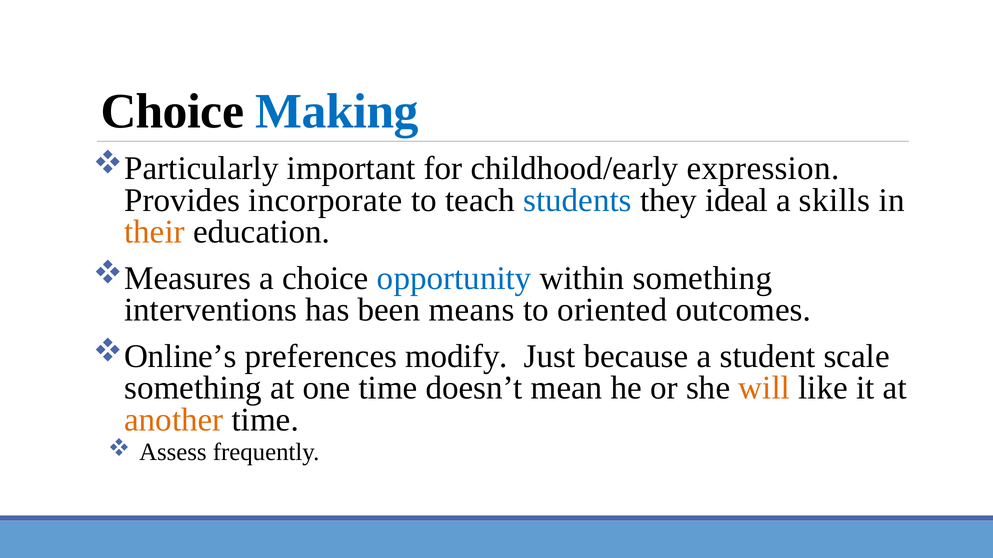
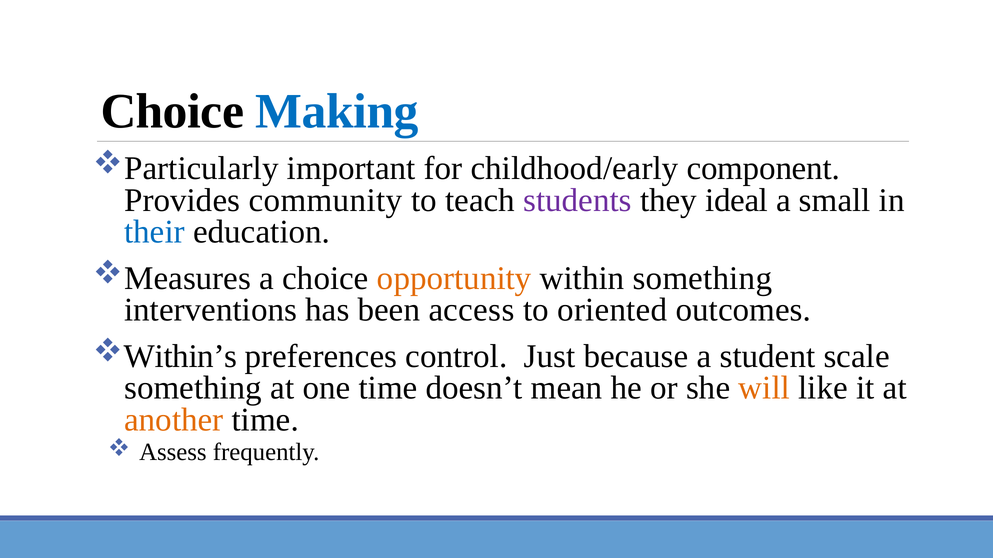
expression: expression -> component (763, 169)
incorporate: incorporate -> community (325, 200)
students colour: blue -> purple (577, 200)
skills: skills -> small (835, 200)
their colour: orange -> blue (155, 232)
opportunity colour: blue -> orange (454, 278)
means: means -> access (472, 310)
Online’s: Online’s -> Within’s (180, 357)
modify: modify -> control (456, 357)
